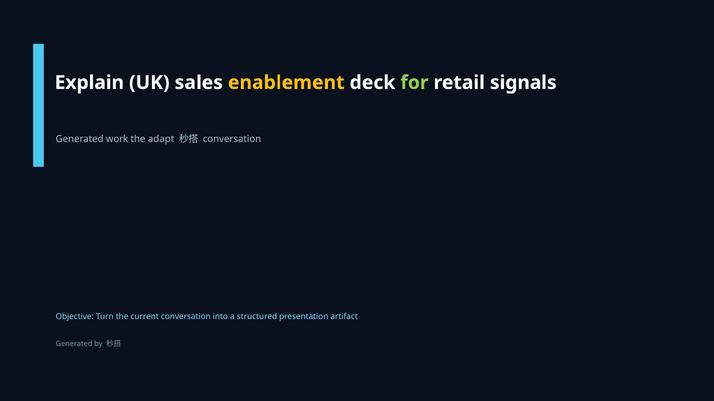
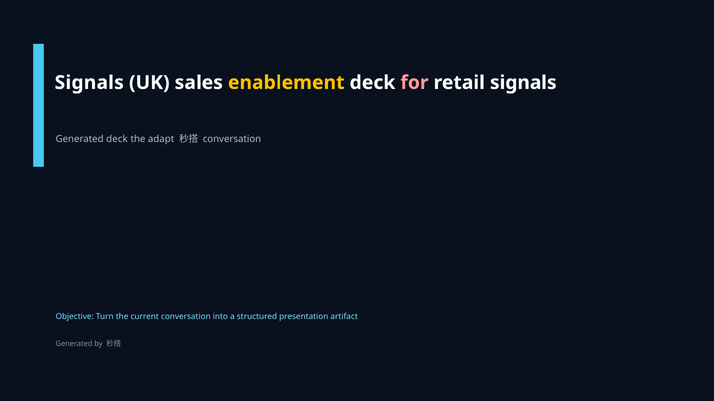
Explain: Explain -> Signals (89, 83)
for colour: light green -> pink (414, 83)
Generated work: work -> deck (117, 139)
